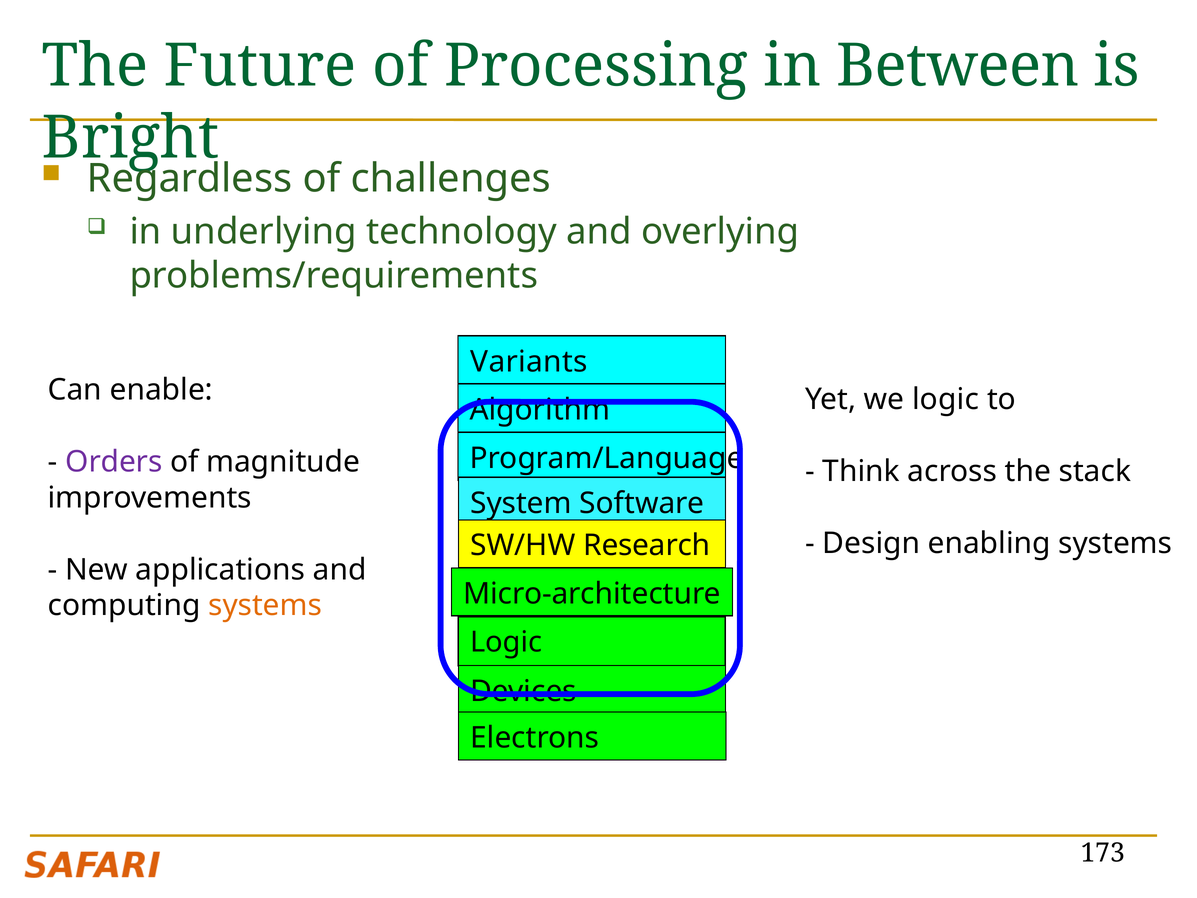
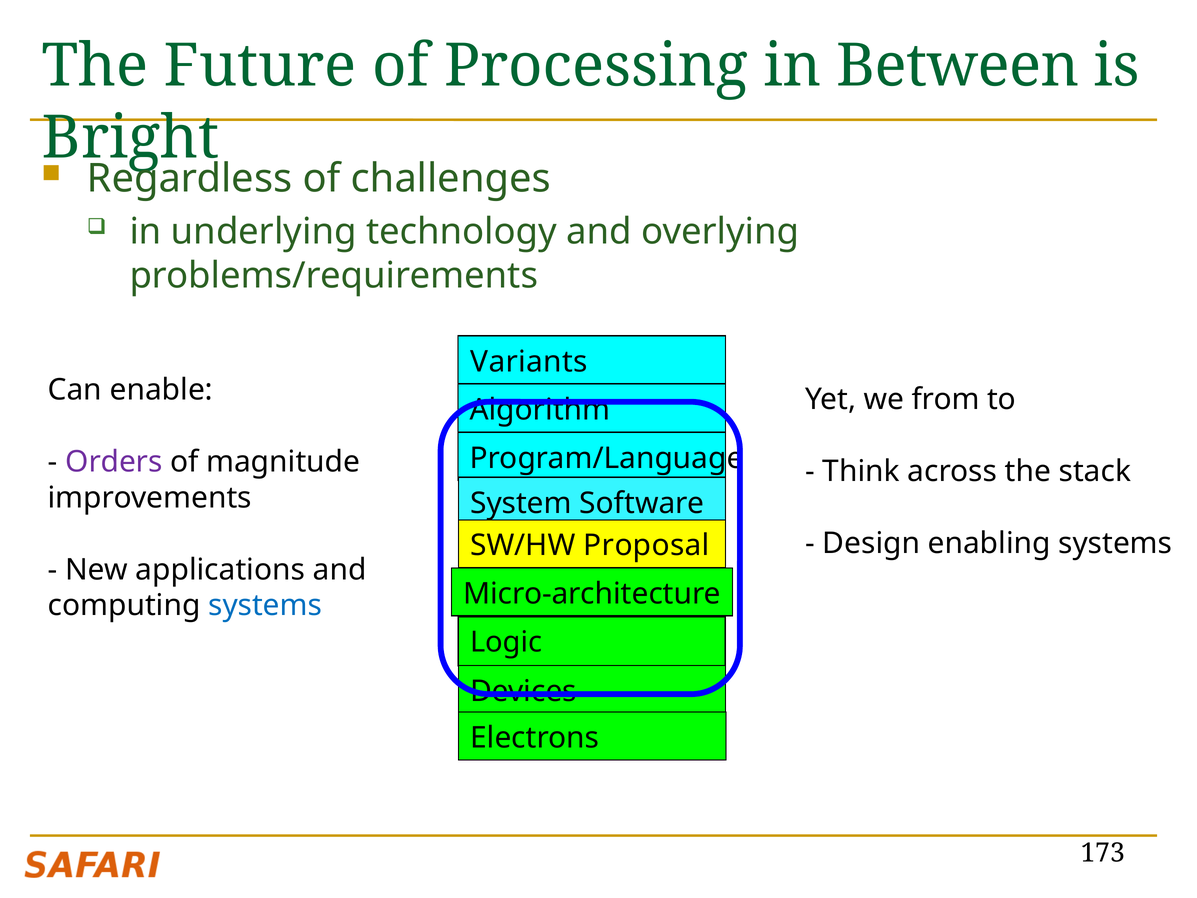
we logic: logic -> from (946, 399)
Research: Research -> Proposal (646, 545)
systems colour: orange -> blue (265, 605)
